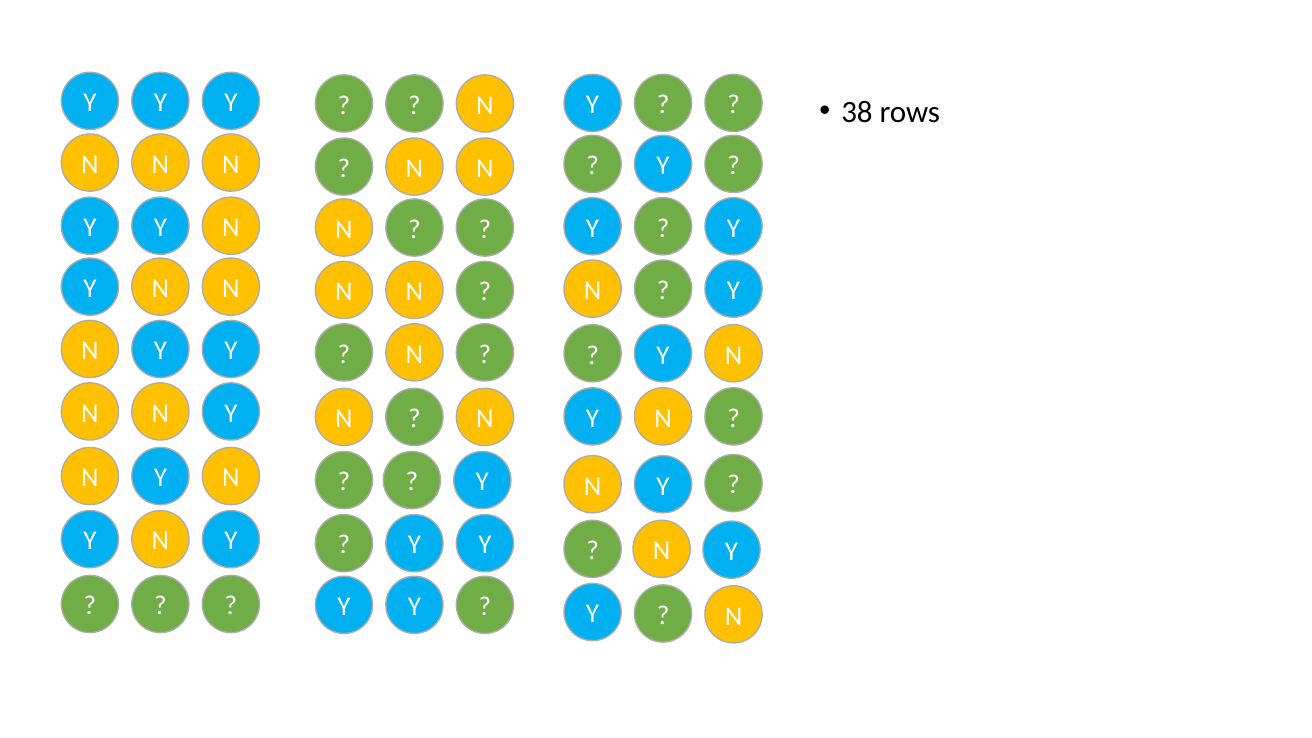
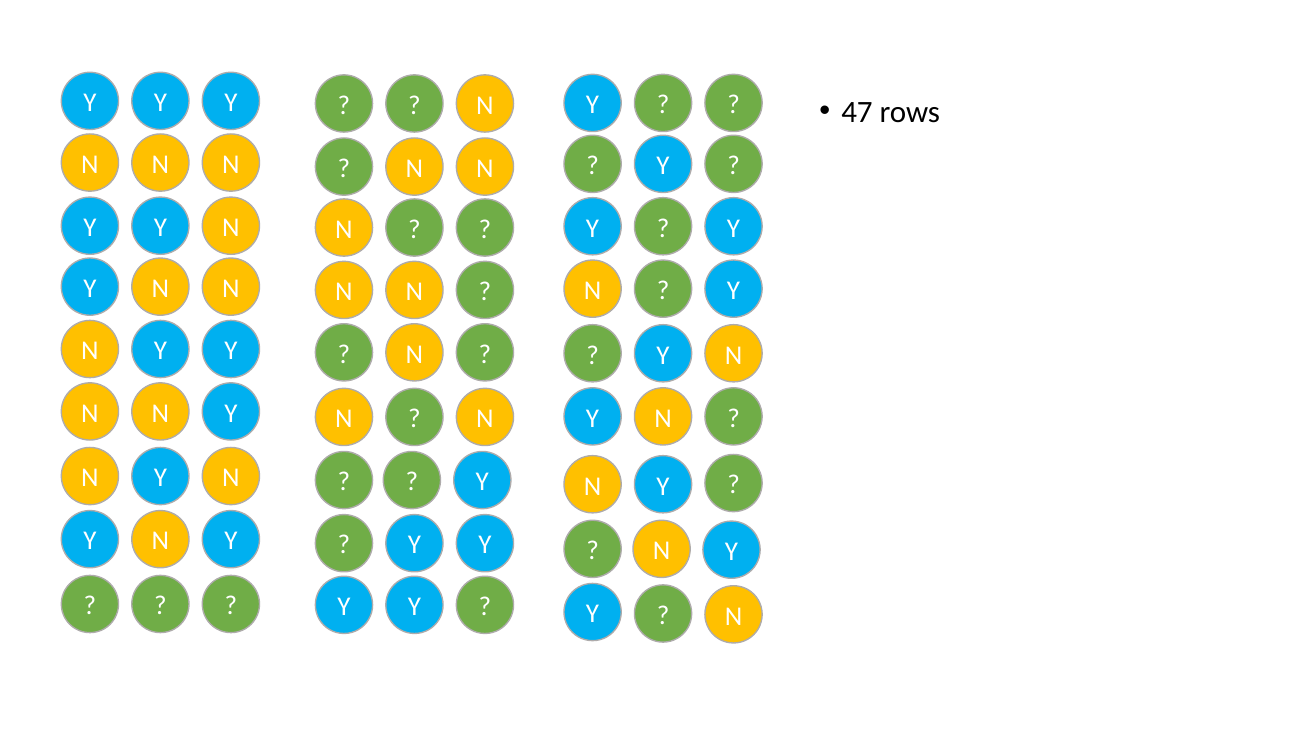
38: 38 -> 47 (857, 112)
